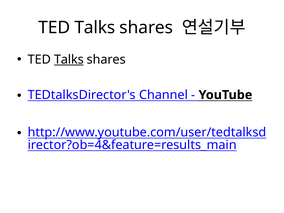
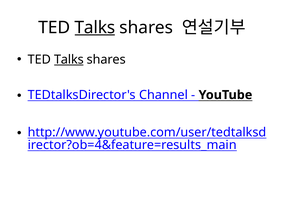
Talks underline: none -> present (95, 27)
